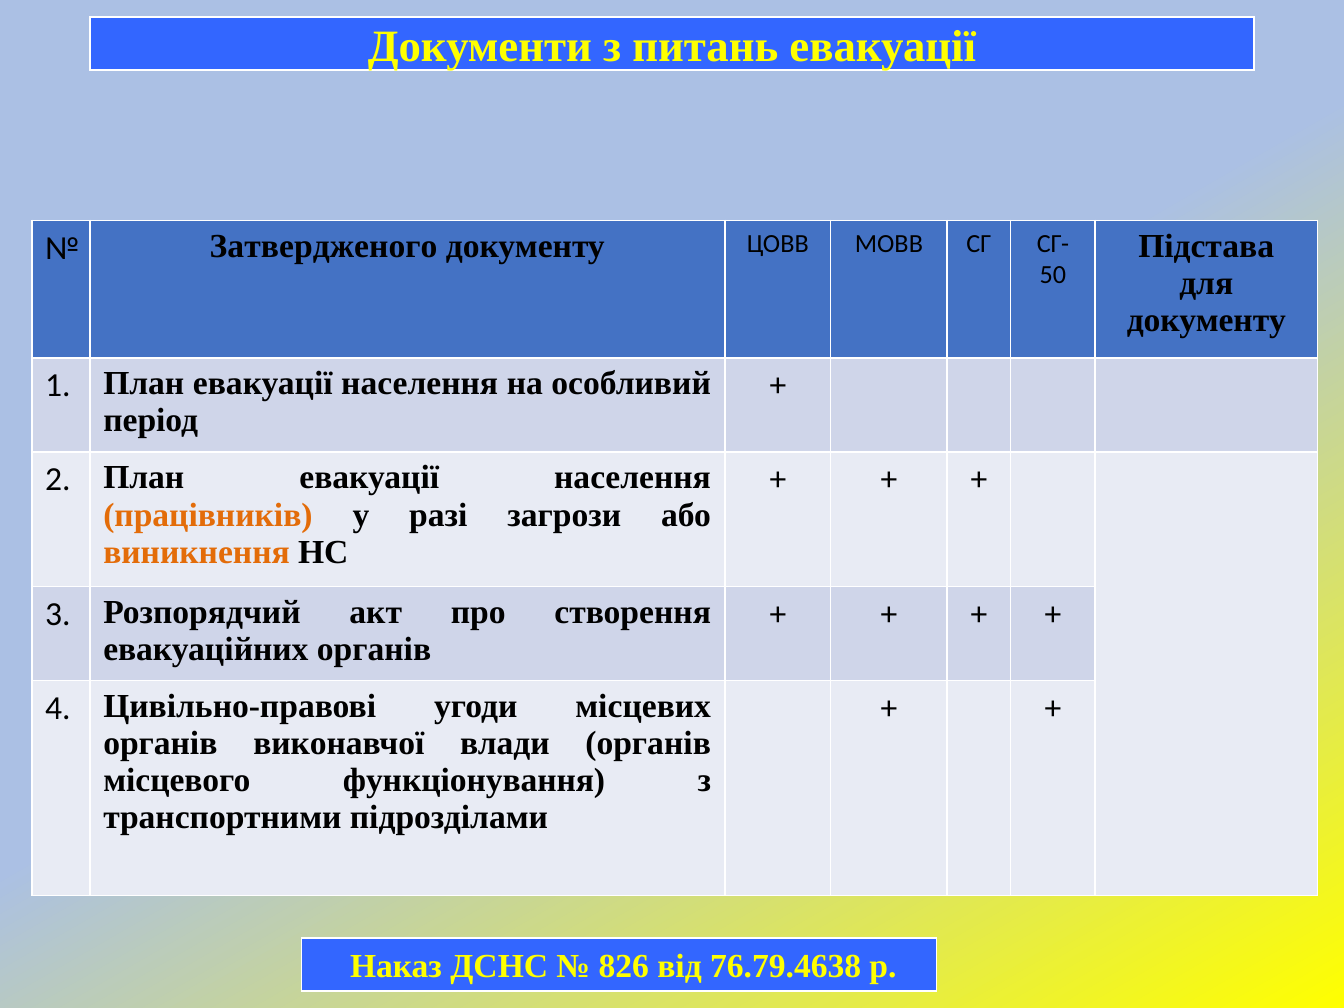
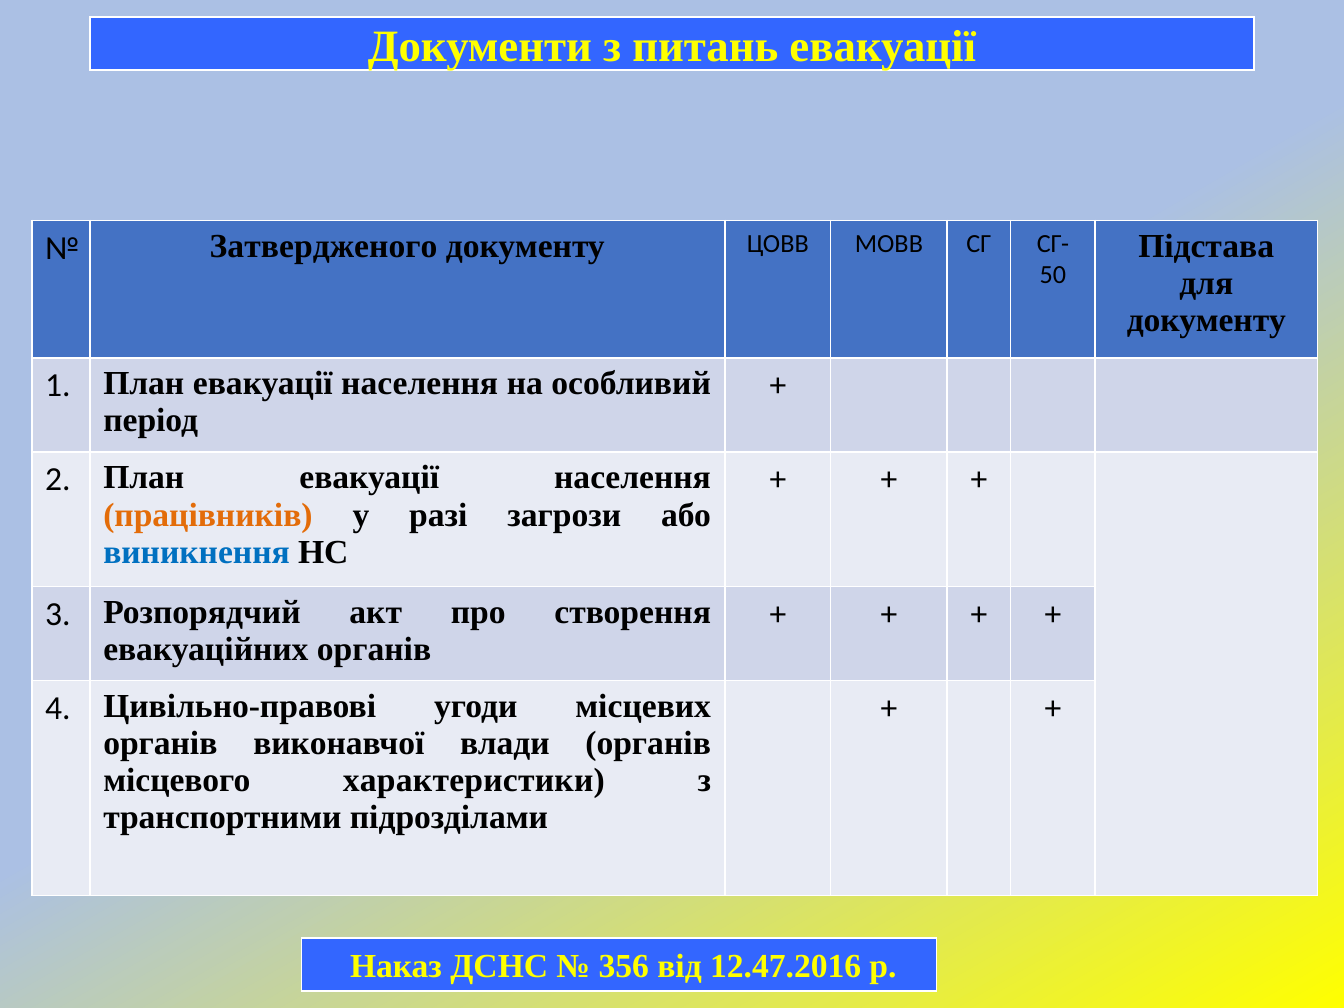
виникнення colour: orange -> blue (197, 552)
функціонування: функціонування -> характеристики (474, 781)
826: 826 -> 356 (624, 967)
76.79.4638: 76.79.4638 -> 12.47.2016 (786, 967)
